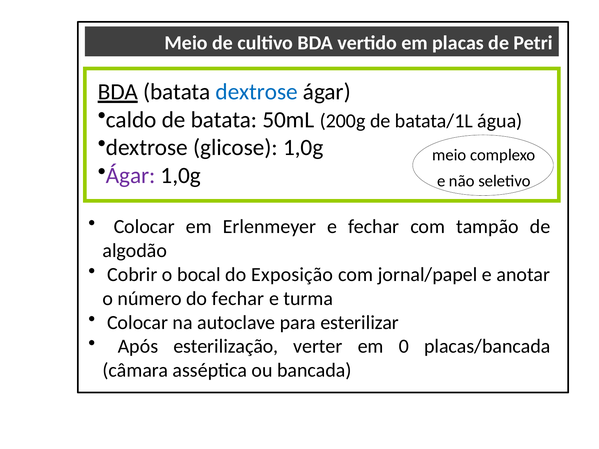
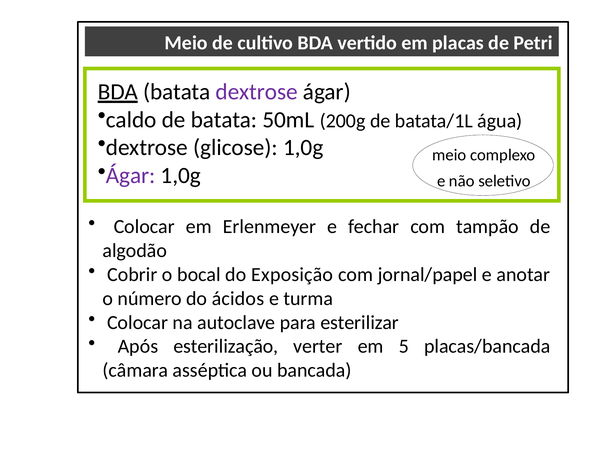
dextrose colour: blue -> purple (257, 92)
do fechar: fechar -> ácidos (238, 299)
0: 0 -> 5 (404, 347)
